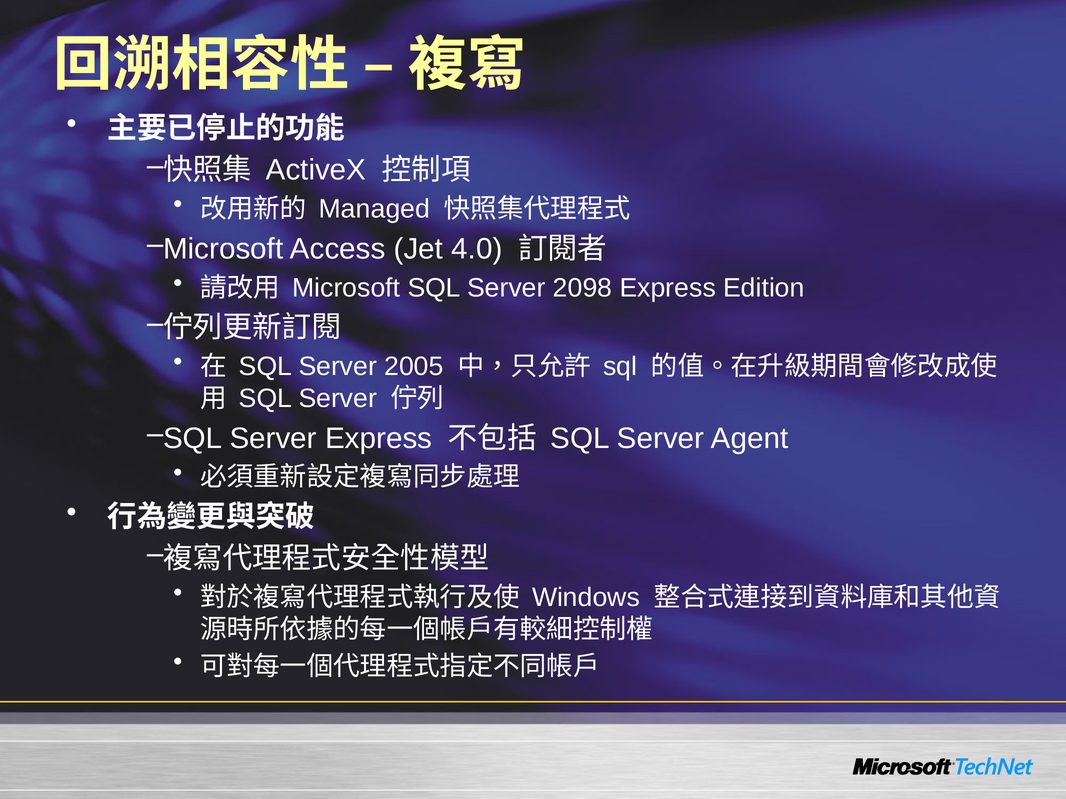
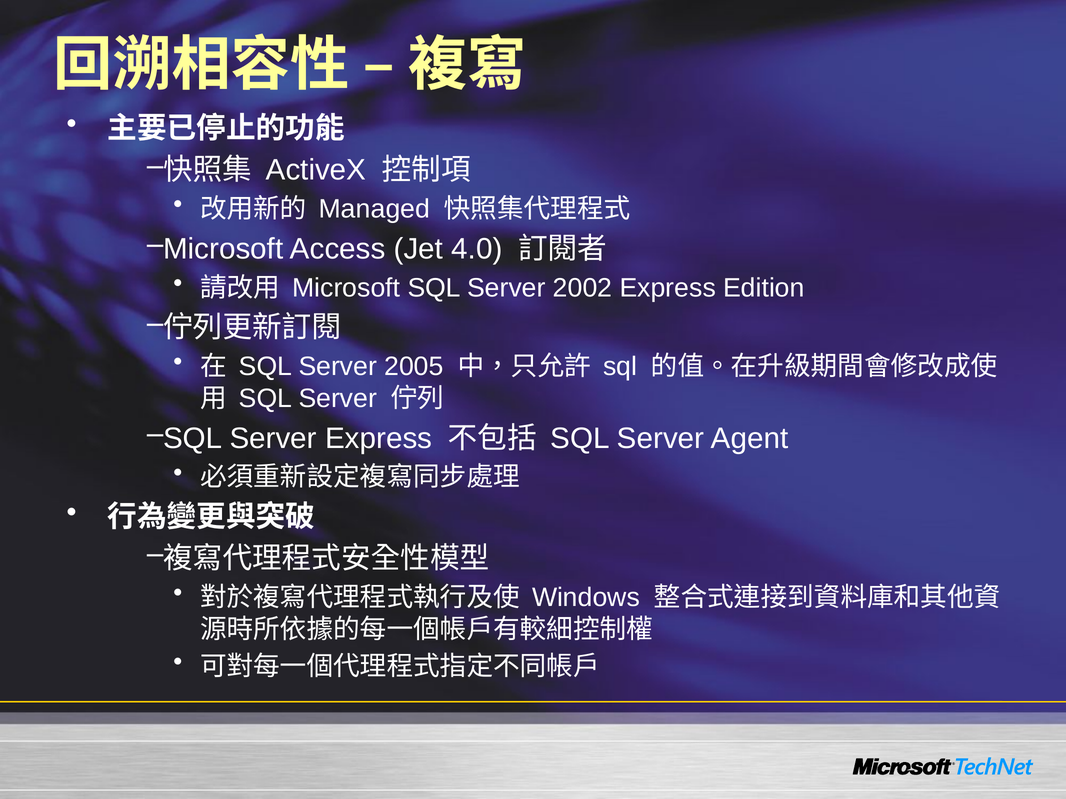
2098: 2098 -> 2002 (583, 288)
